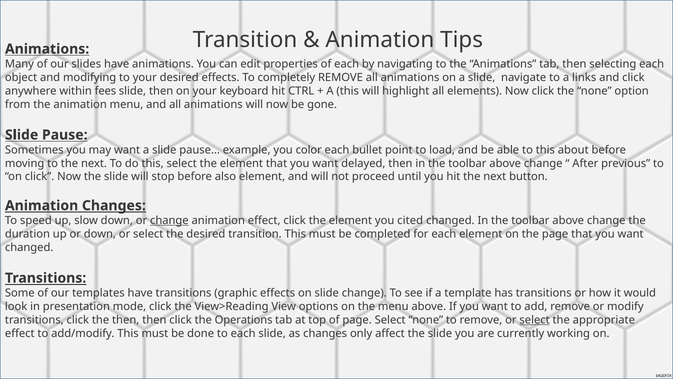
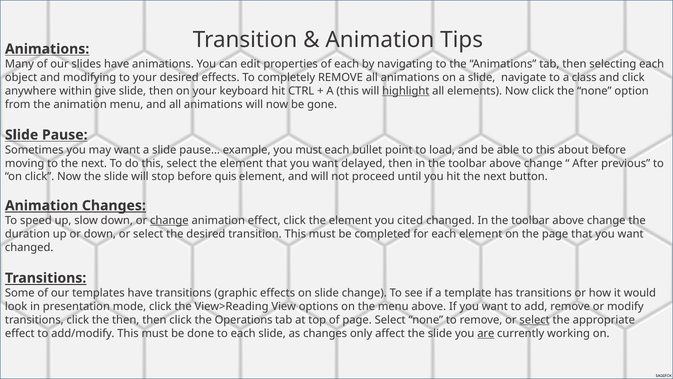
links: links -> class (584, 77)
fees: fees -> give (105, 91)
highlight underline: none -> present (406, 91)
you color: color -> must (309, 150)
also: also -> quis (226, 177)
are underline: none -> present (486, 333)
